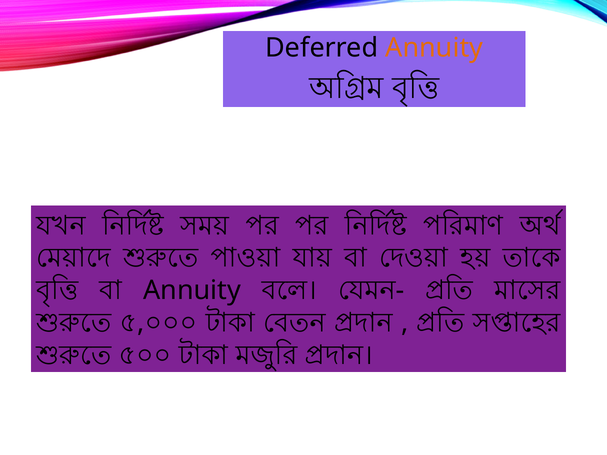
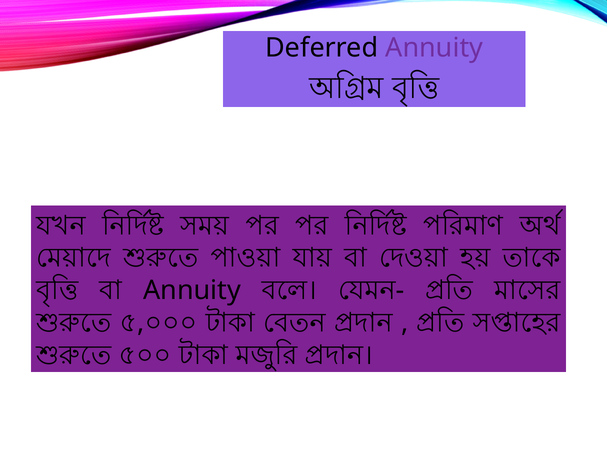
Annuity colour: orange -> purple (434, 48)
